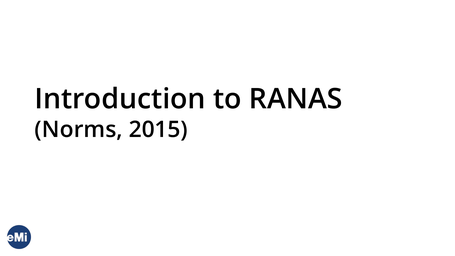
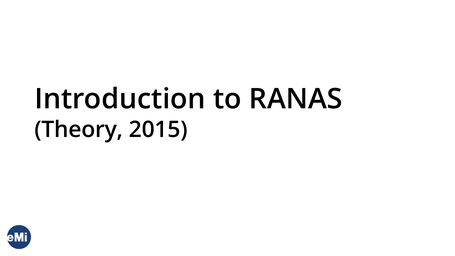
Norms: Norms -> Theory (79, 130)
